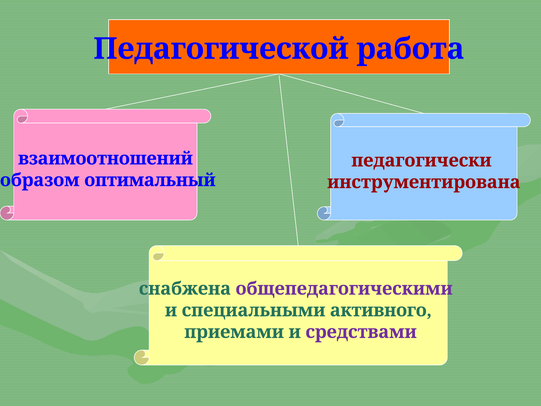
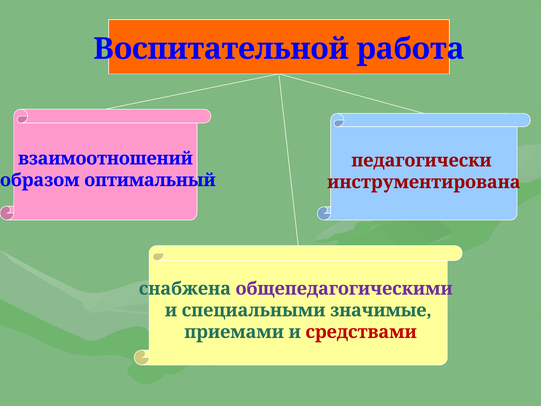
Педагогической: Педагогической -> Воспитательной (221, 49)
активного: активного -> значимые (381, 310)
средствами colour: purple -> red (361, 332)
